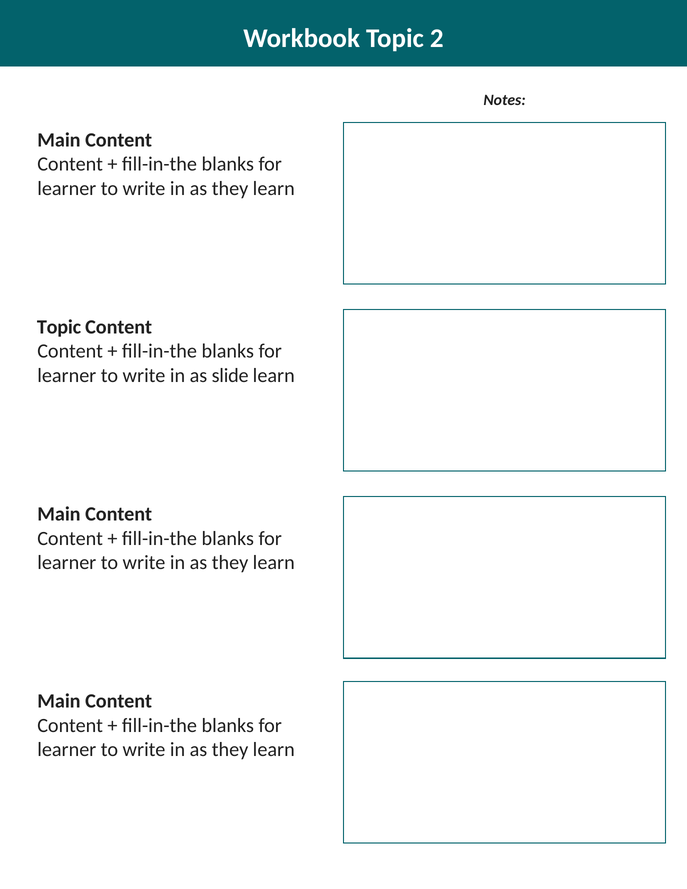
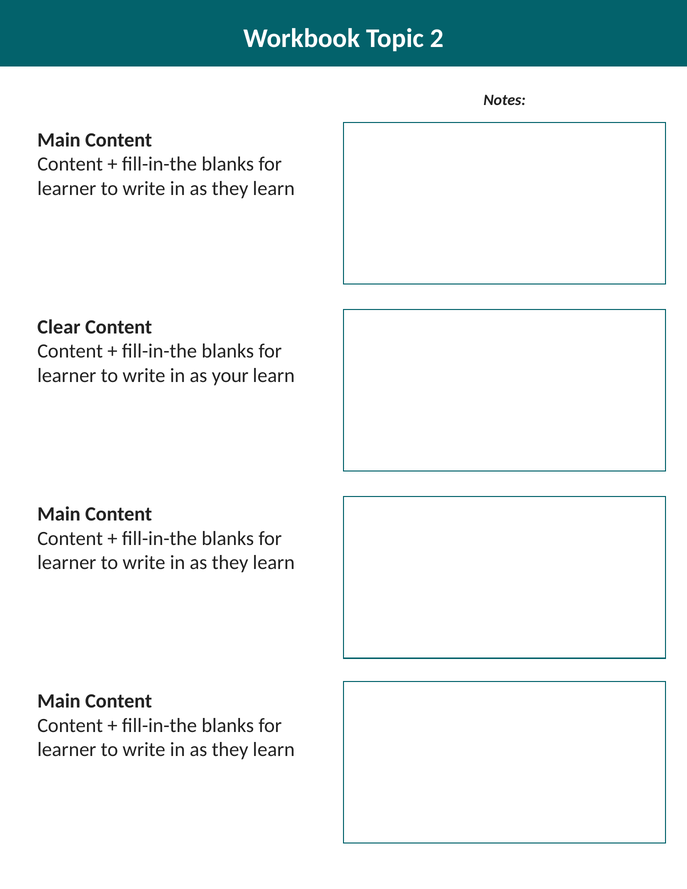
Topic: Topic -> Clear (59, 327)
slide: slide -> your (230, 376)
